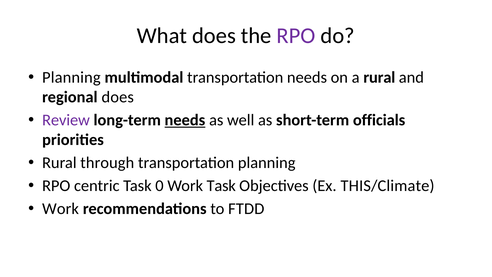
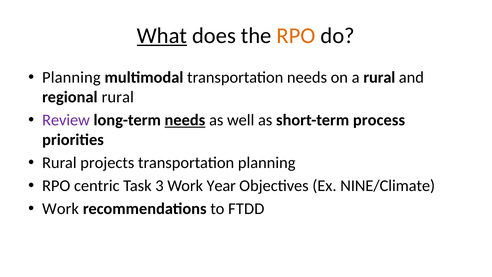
What underline: none -> present (162, 36)
RPO colour: purple -> orange (296, 36)
regional does: does -> rural (118, 97)
officials: officials -> process (379, 120)
through: through -> projects (107, 163)
0: 0 -> 3 (159, 186)
Work Task: Task -> Year (221, 186)
THIS/Climate: THIS/Climate -> NINE/Climate (388, 186)
